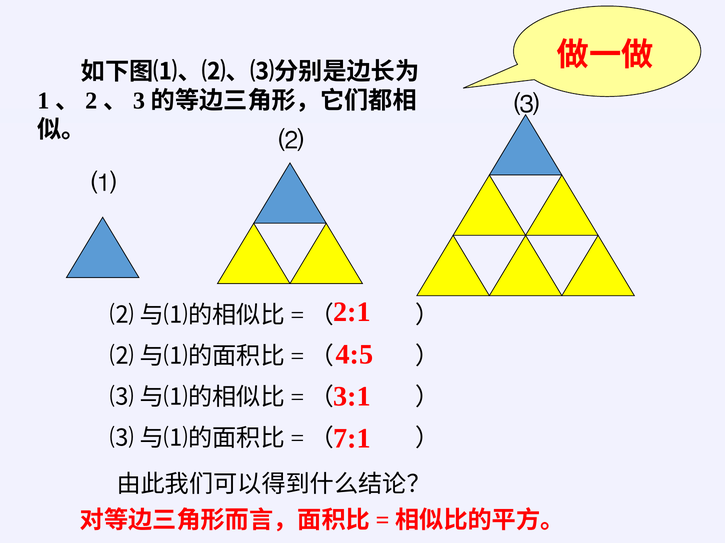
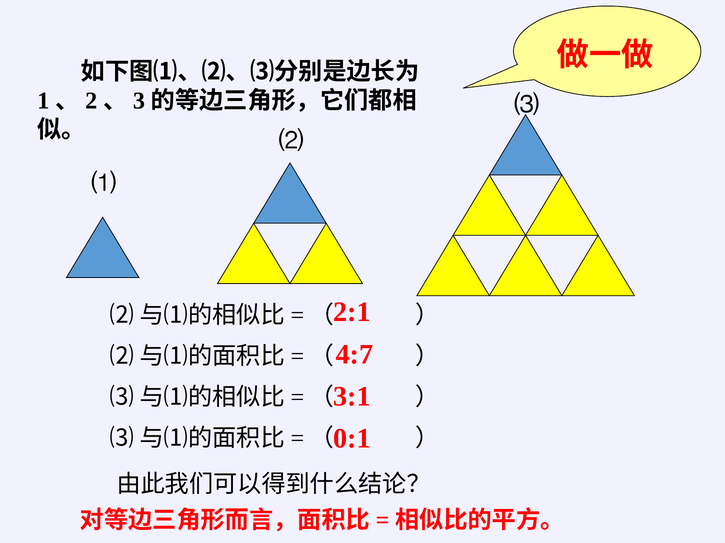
4:5: 4:5 -> 4:7 (354, 355)
7:1: 7:1 -> 0:1 (352, 439)
